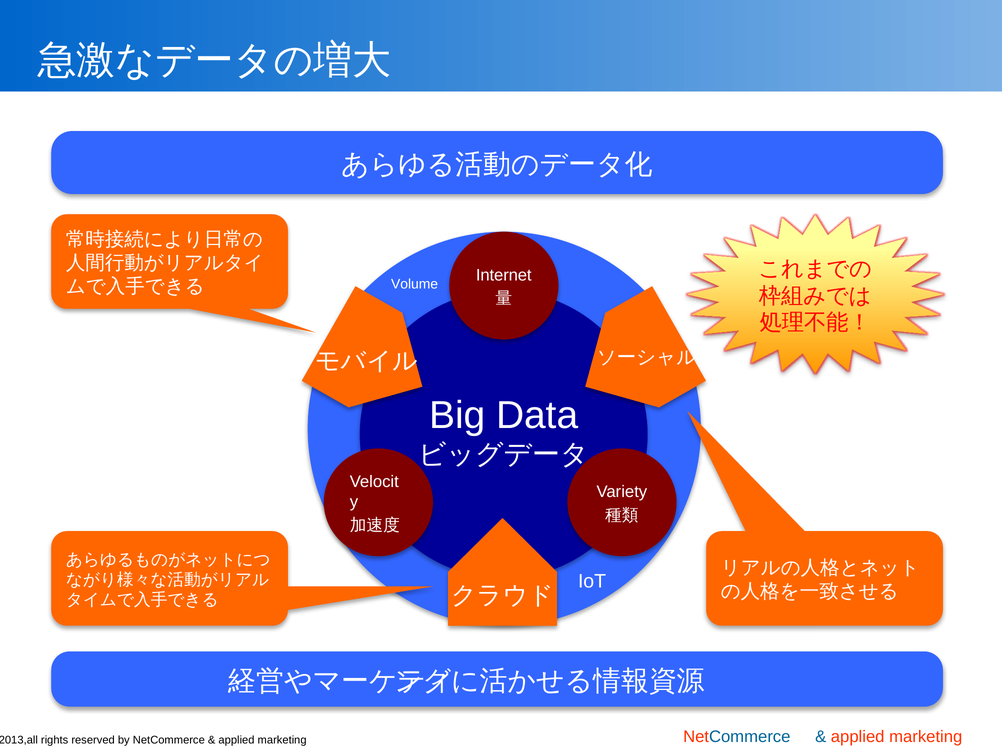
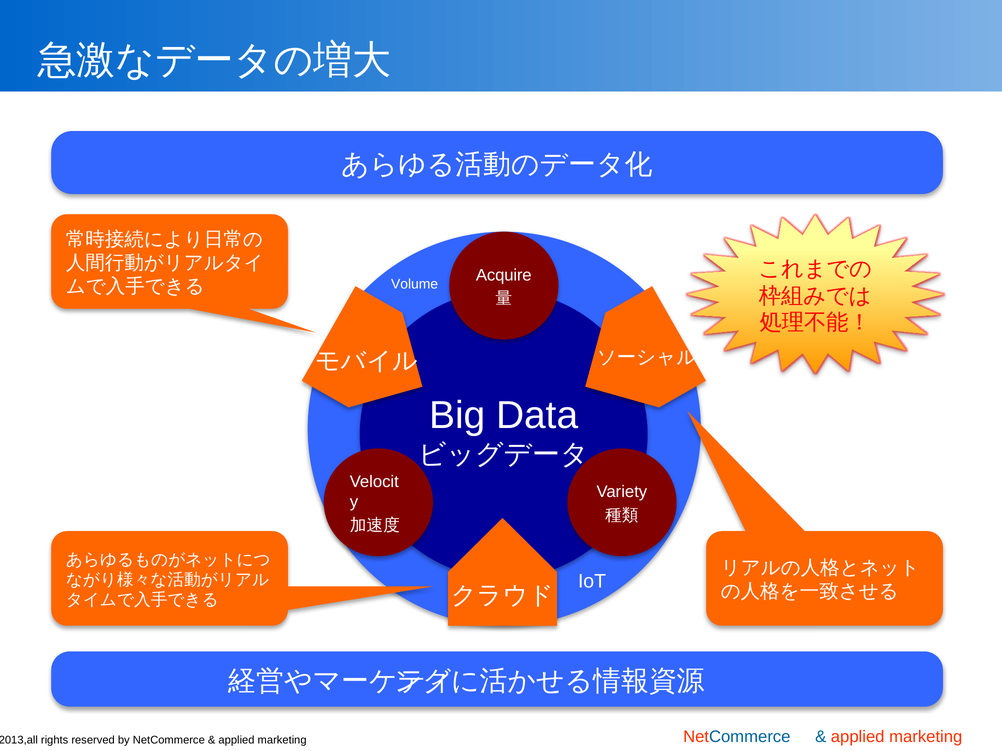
Internet: Internet -> Acquire (504, 275)
